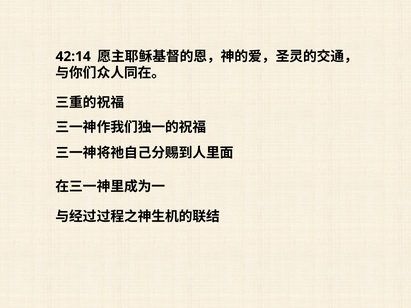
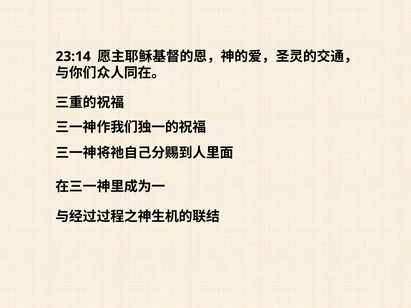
42:14: 42:14 -> 23:14 (73, 57)
